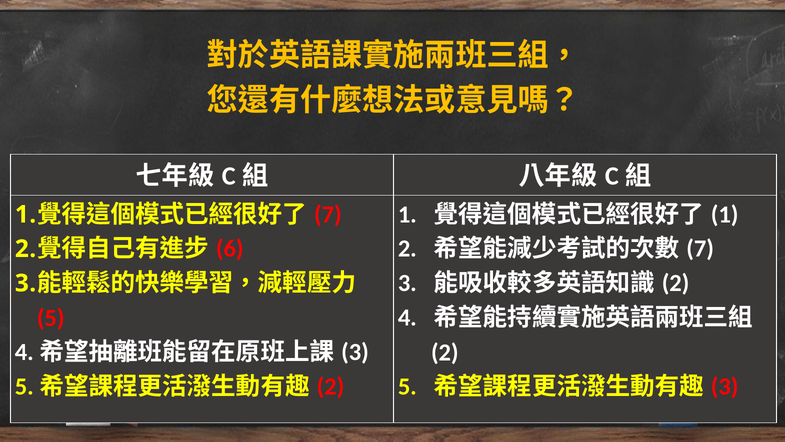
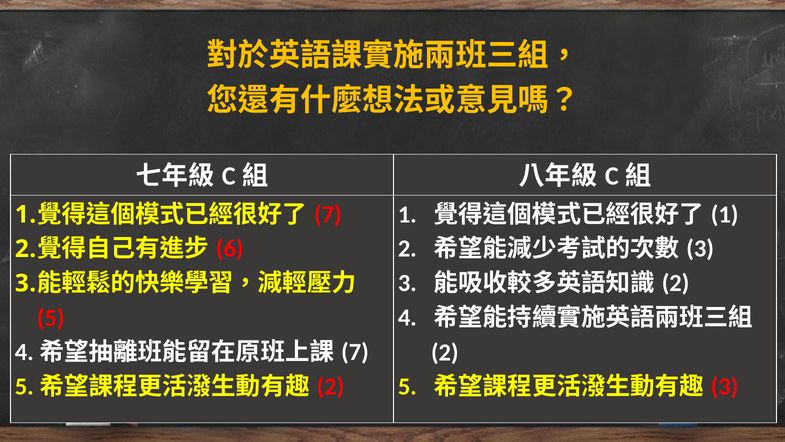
7: 7 -> 3 (700, 249)
3: 3 -> 7 (355, 352)
